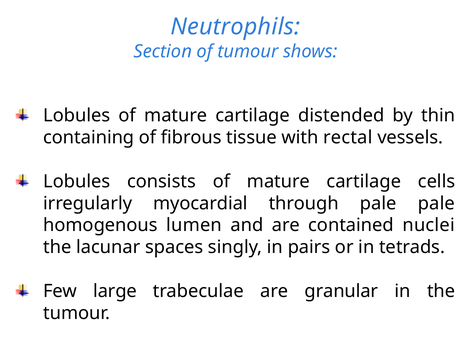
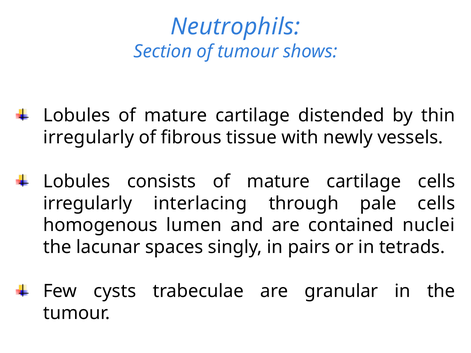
containing: containing -> irregularly (89, 137)
rectal: rectal -> newly (348, 137)
myocardial: myocardial -> interlacing (200, 203)
pale pale: pale -> cells (436, 203)
large: large -> cysts (115, 291)
